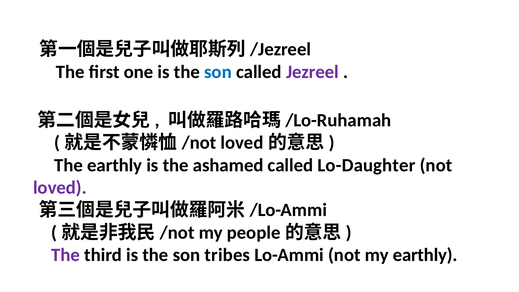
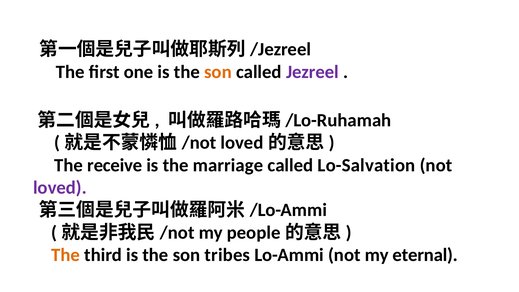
son colour: blue -> orange (218, 72)
The earthly: earthly -> receive (115, 165)
ashamed: ashamed -> marriage (228, 165)
Lo-Daughter: Lo-Daughter -> Lo-Salvation (366, 165)
The colour: purple -> orange (66, 255)
my earthly: earthly -> eternal (425, 255)
